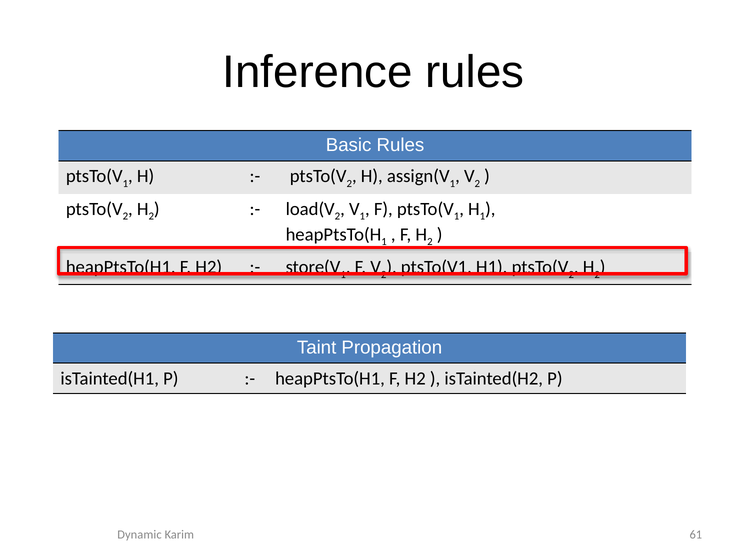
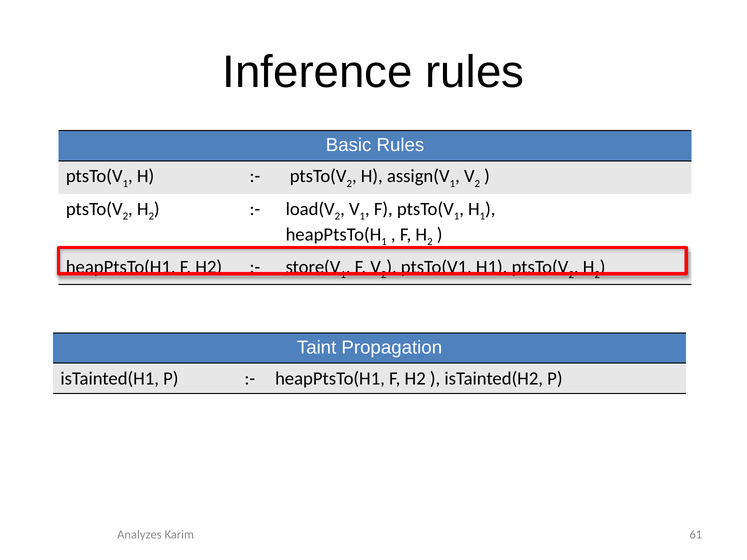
Dynamic: Dynamic -> Analyzes (139, 535)
